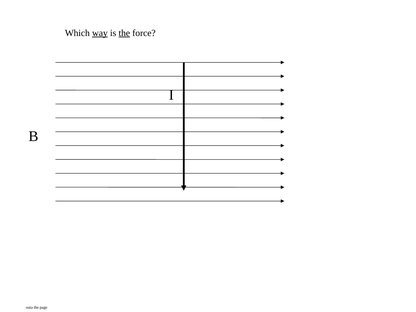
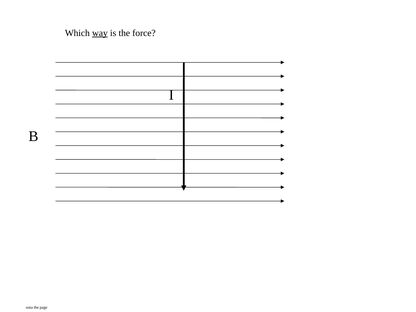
the underline: present -> none (124, 33)
